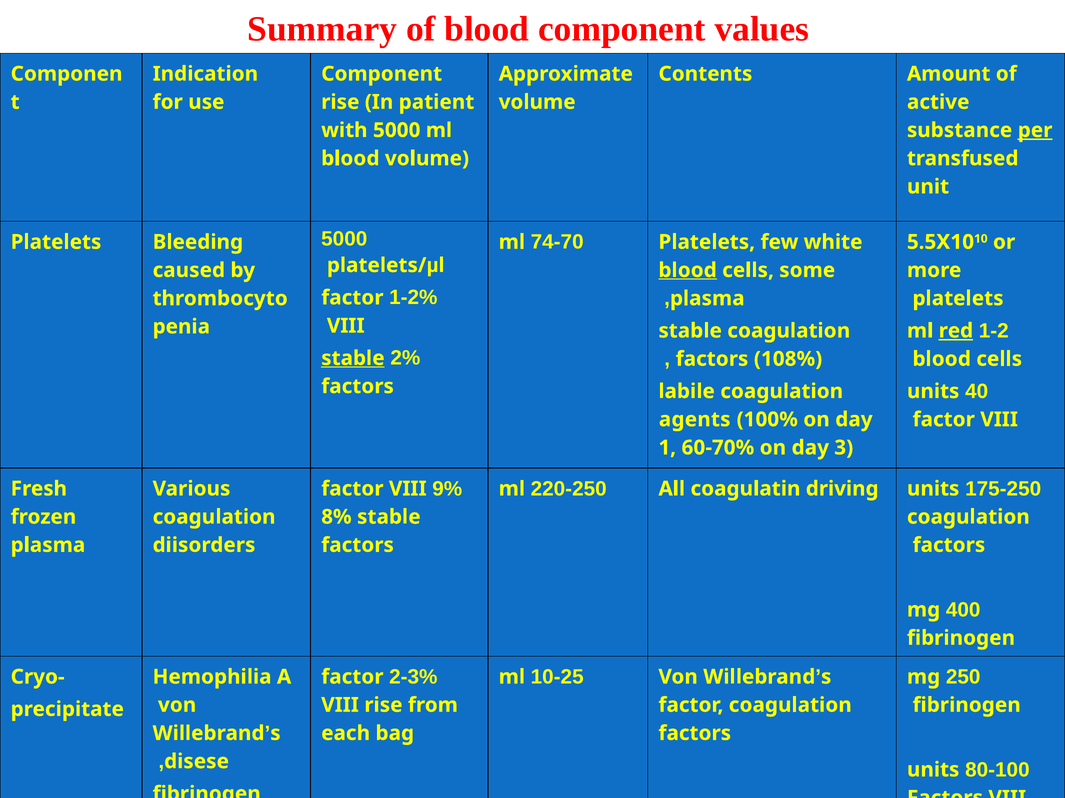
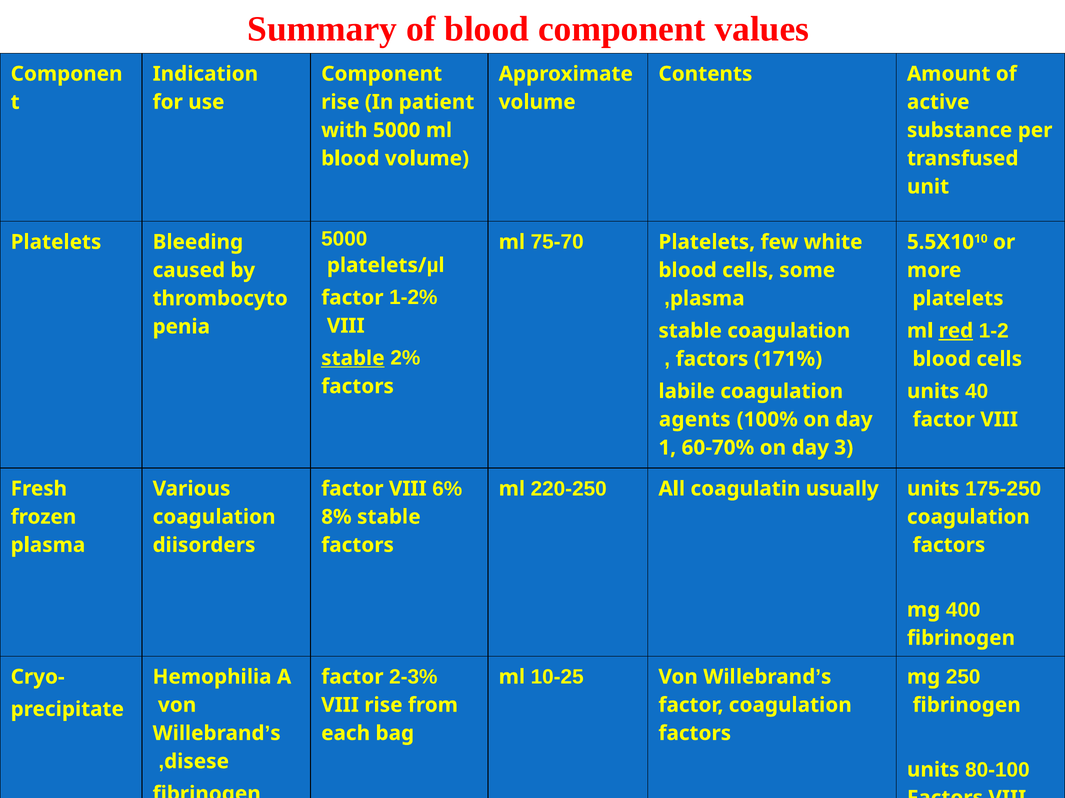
per underline: present -> none (1035, 130)
74-70: 74-70 -> 75-70 (557, 242)
blood underline: present -> none (688, 270)
108%: 108% -> 171% (788, 359)
9%: 9% -> 6% (447, 489)
driving: driving -> usually (842, 489)
